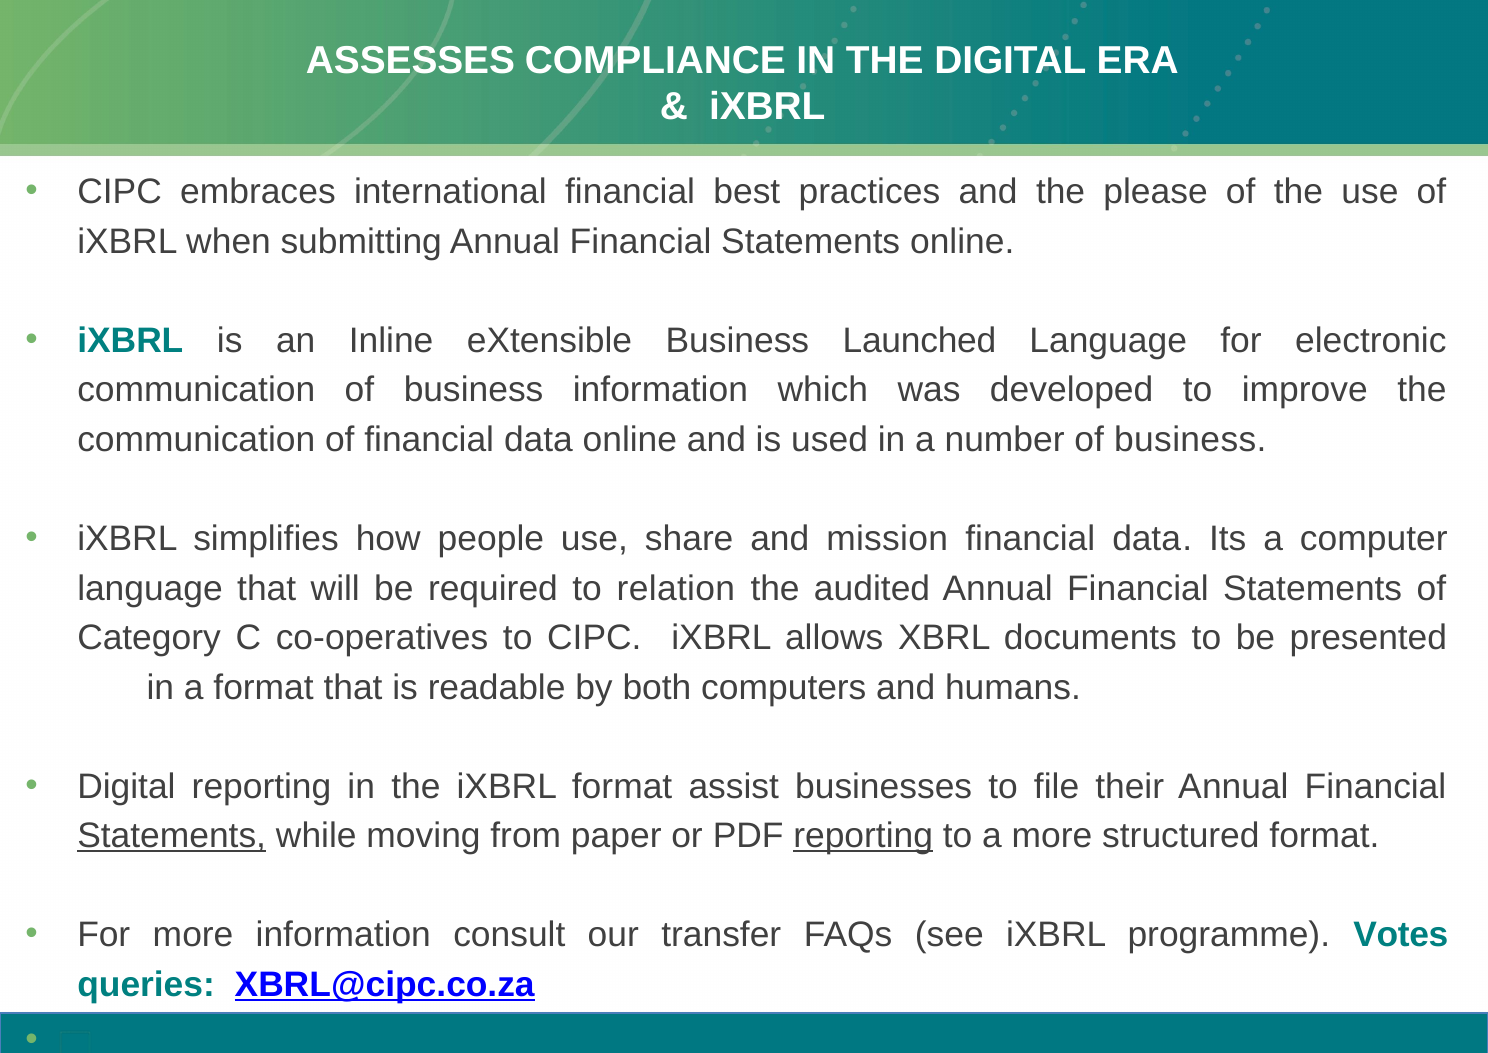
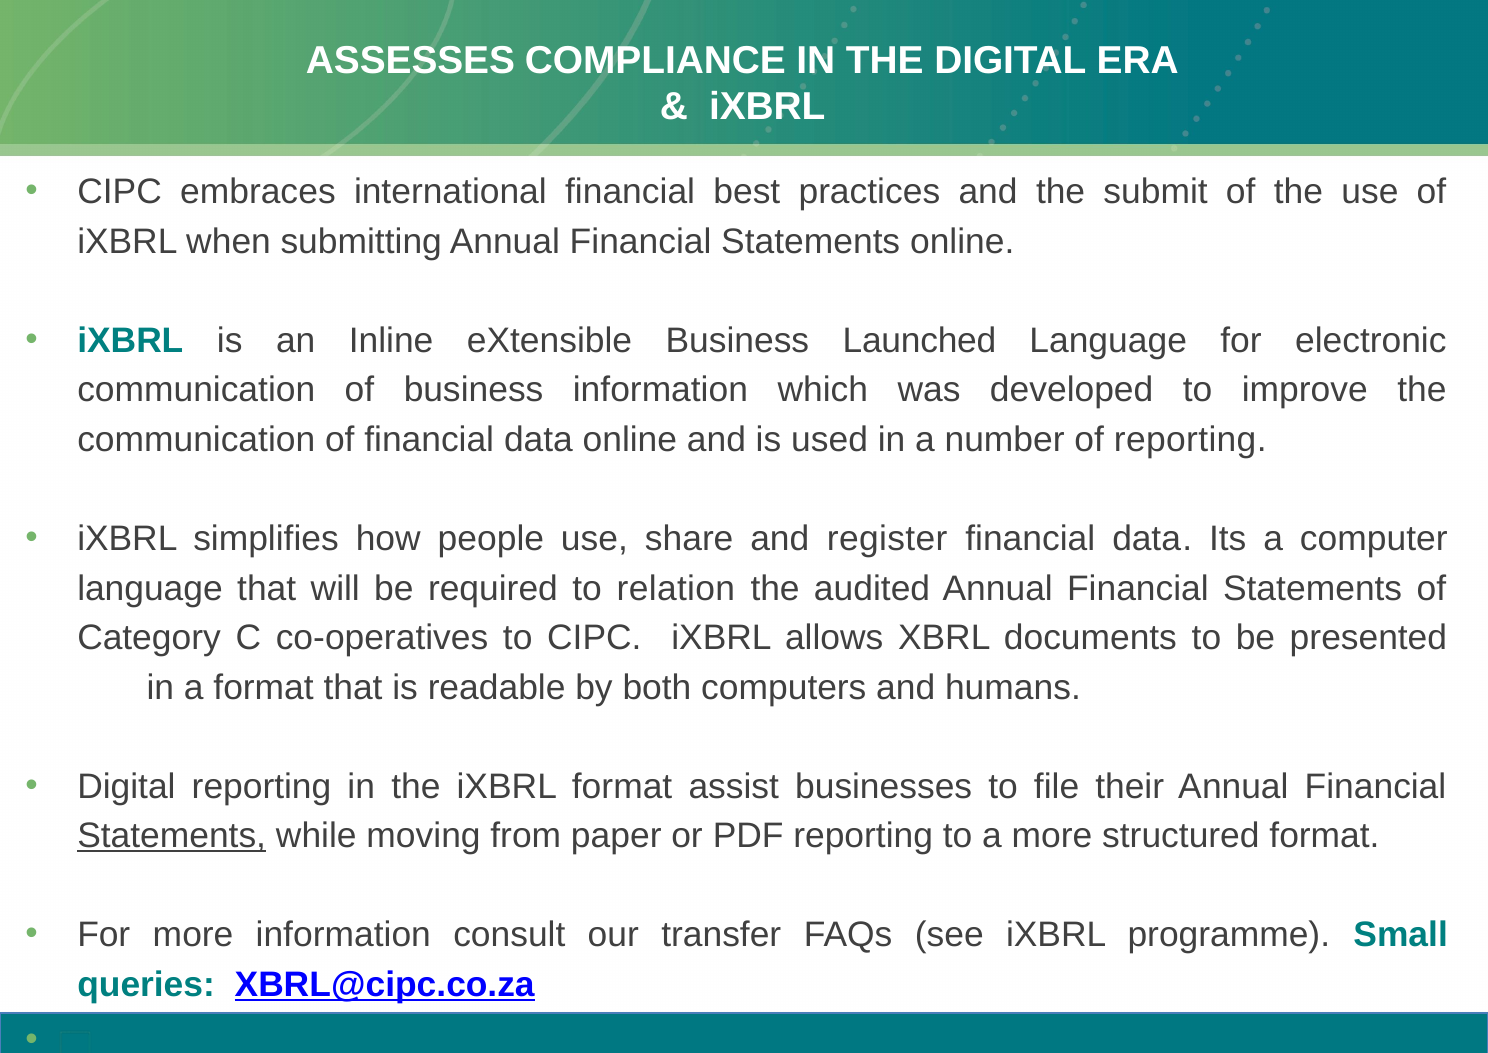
please: please -> submit (1156, 192)
number of business: business -> reporting (1190, 440)
mission: mission -> register (887, 539)
reporting underline: present -> none (863, 836)
Votes: Votes -> Small (1401, 935)
